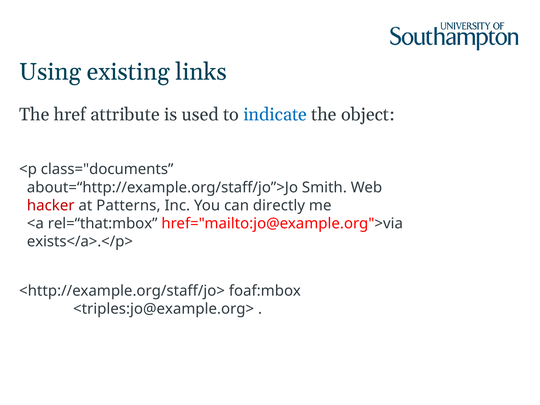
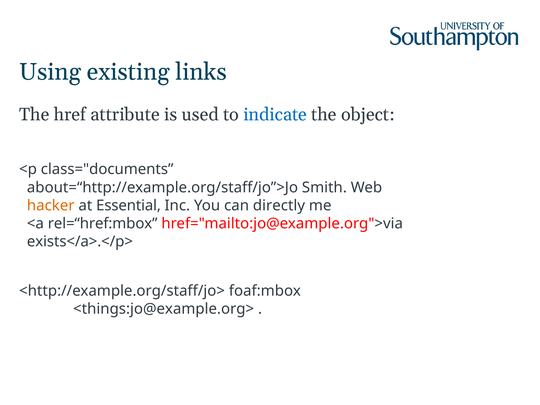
hacker colour: red -> orange (51, 205)
Patterns: Patterns -> Essential (129, 205)
rel=“that:mbox: rel=“that:mbox -> rel=“href:mbox (103, 223)
<triples:jo@example.org>: <triples:jo@example.org> -> <things:jo@example.org> (164, 309)
